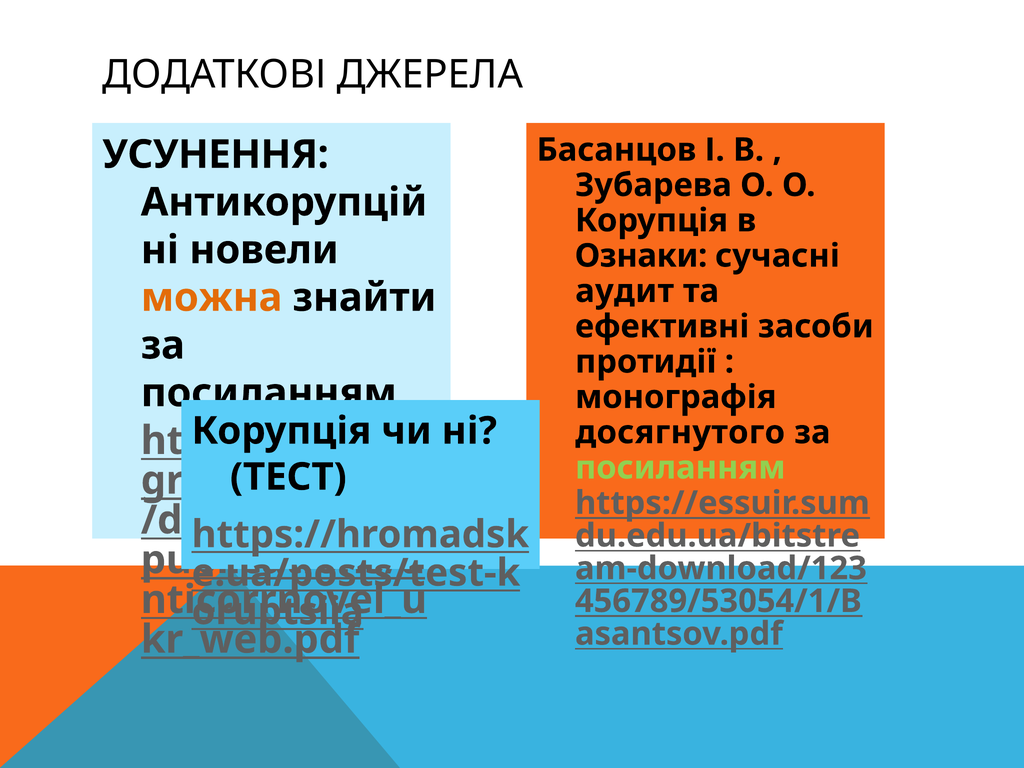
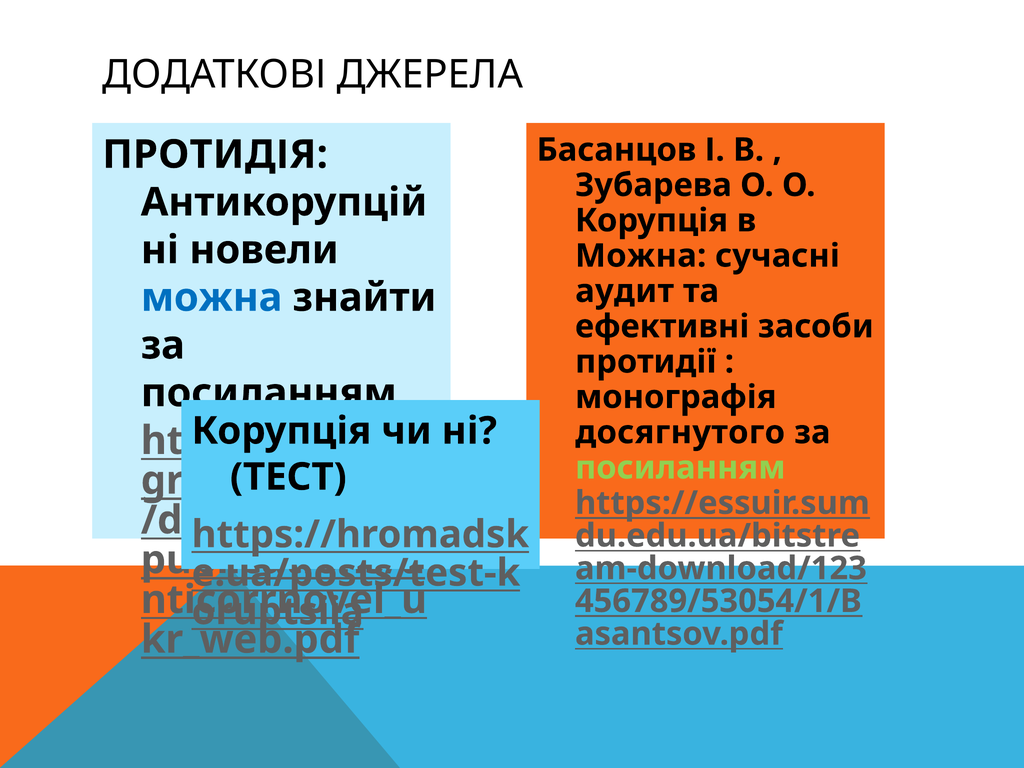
УСУНЕННЯ: УСУНЕННЯ -> ПРОТИДІЯ (215, 155)
Ознаки: Ознаки -> Можна (641, 256)
можна colour: orange -> blue (212, 298)
